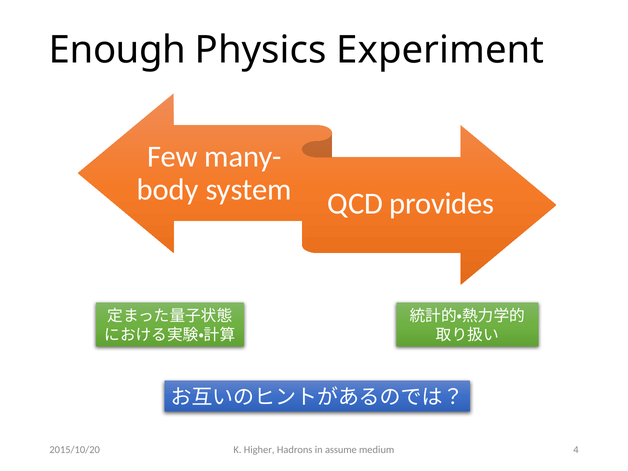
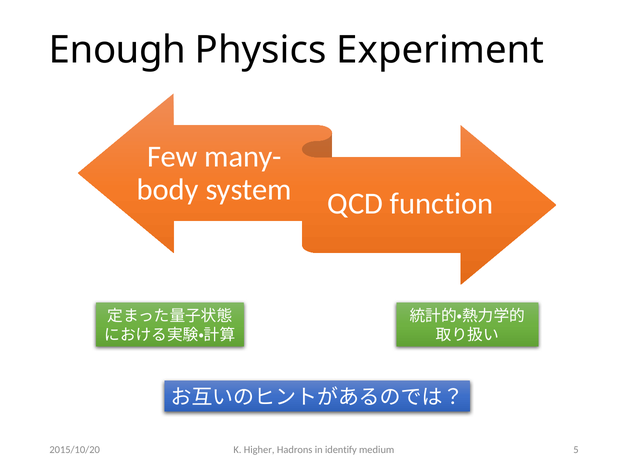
provides: provides -> function (442, 204)
assume: assume -> identify (341, 450)
4: 4 -> 5 (576, 450)
